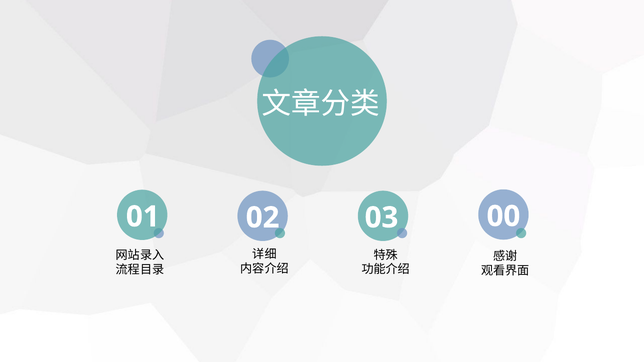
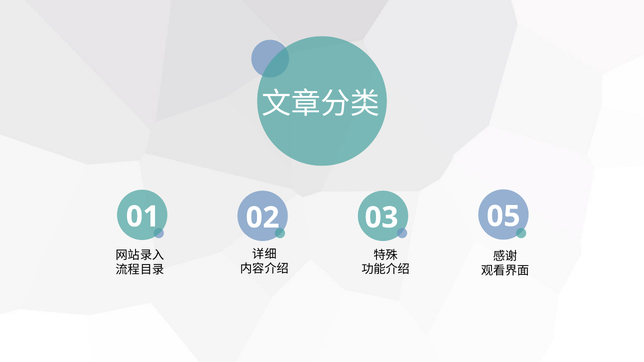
00: 00 -> 05 (503, 216)
